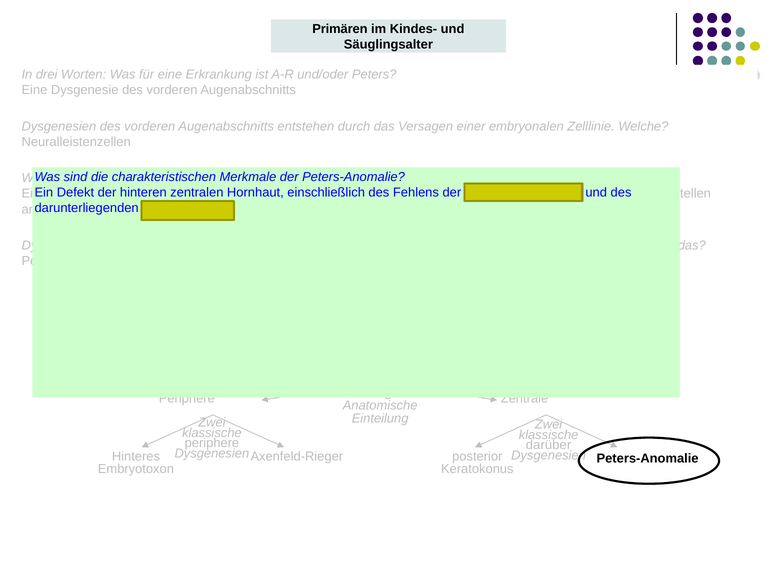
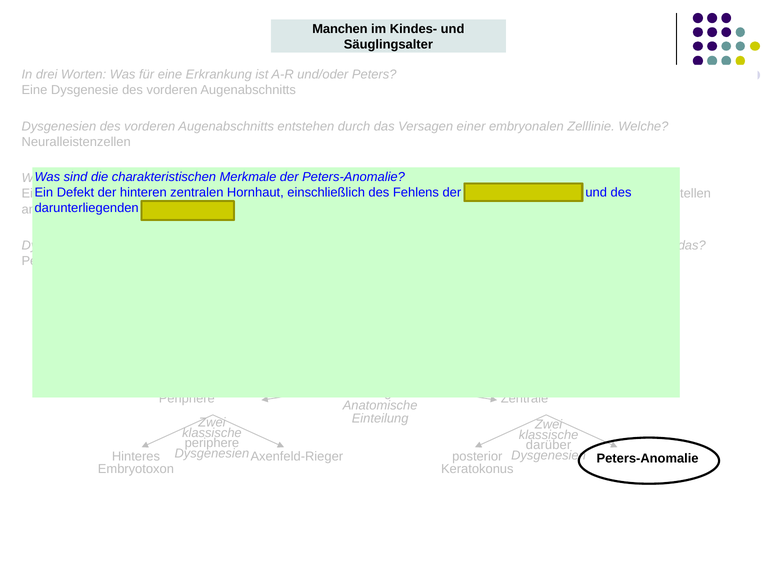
Primären: Primären -> Manchen (340, 29)
